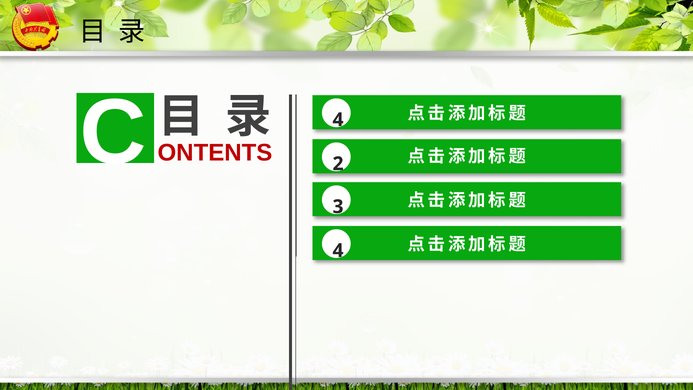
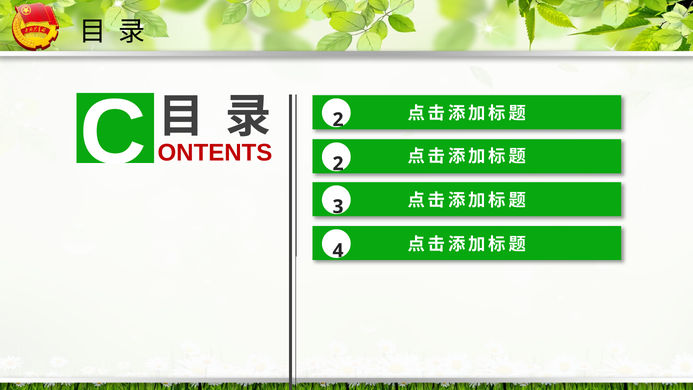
C 4: 4 -> 2 (338, 120)
